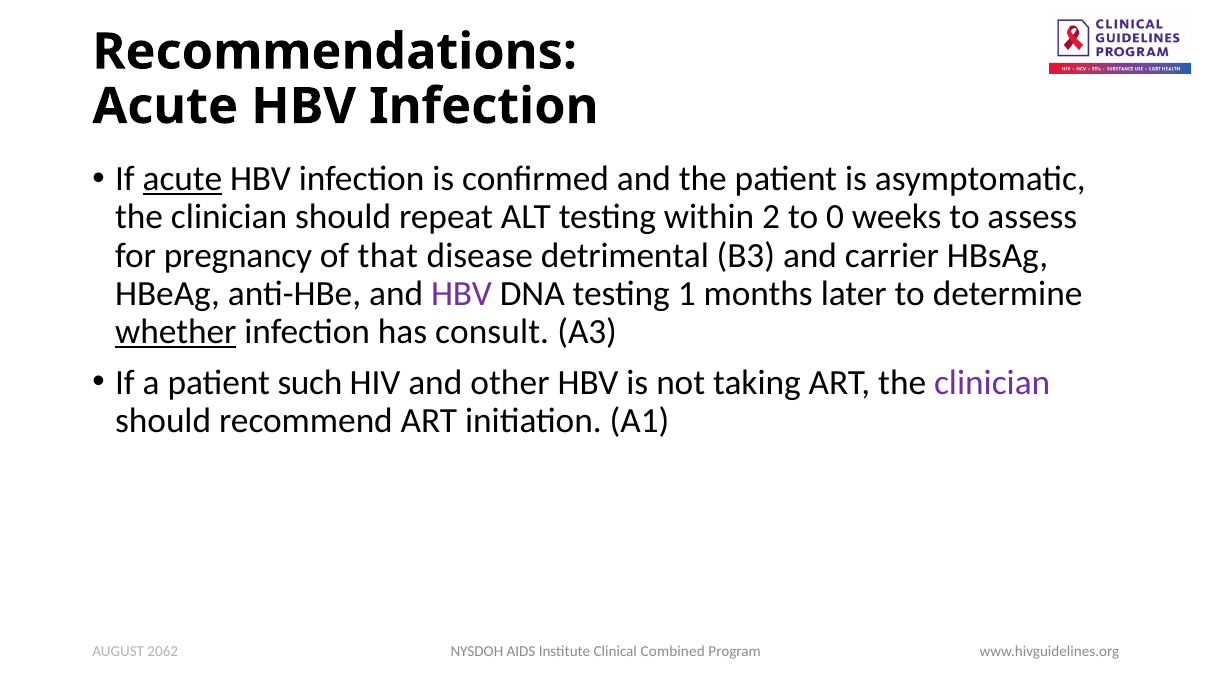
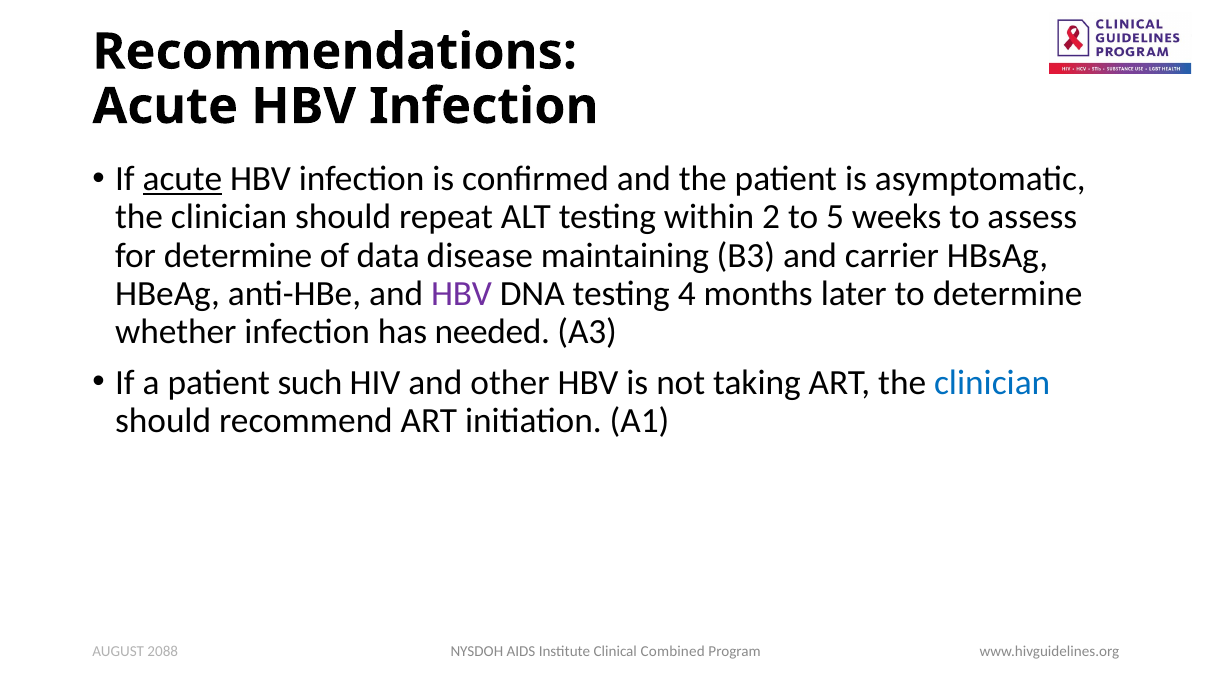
0: 0 -> 5 (835, 217)
for pregnancy: pregnancy -> determine (238, 255)
that: that -> data (388, 255)
detrimental: detrimental -> maintaining (625, 255)
1: 1 -> 4 (687, 293)
whether underline: present -> none (176, 332)
consult: consult -> needed (492, 332)
clinician colour: purple -> blue (992, 382)
2062: 2062 -> 2088 (163, 651)
